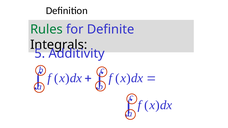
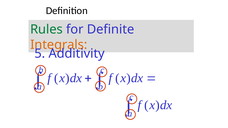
Integrals colour: black -> orange (59, 45)
